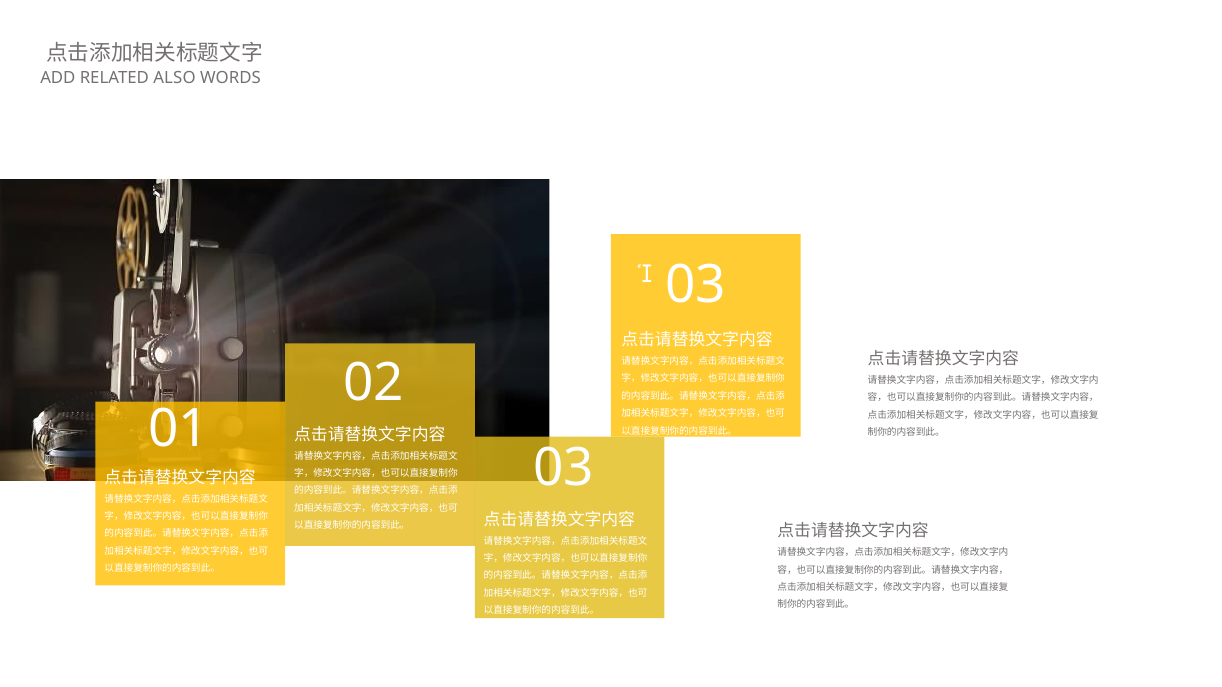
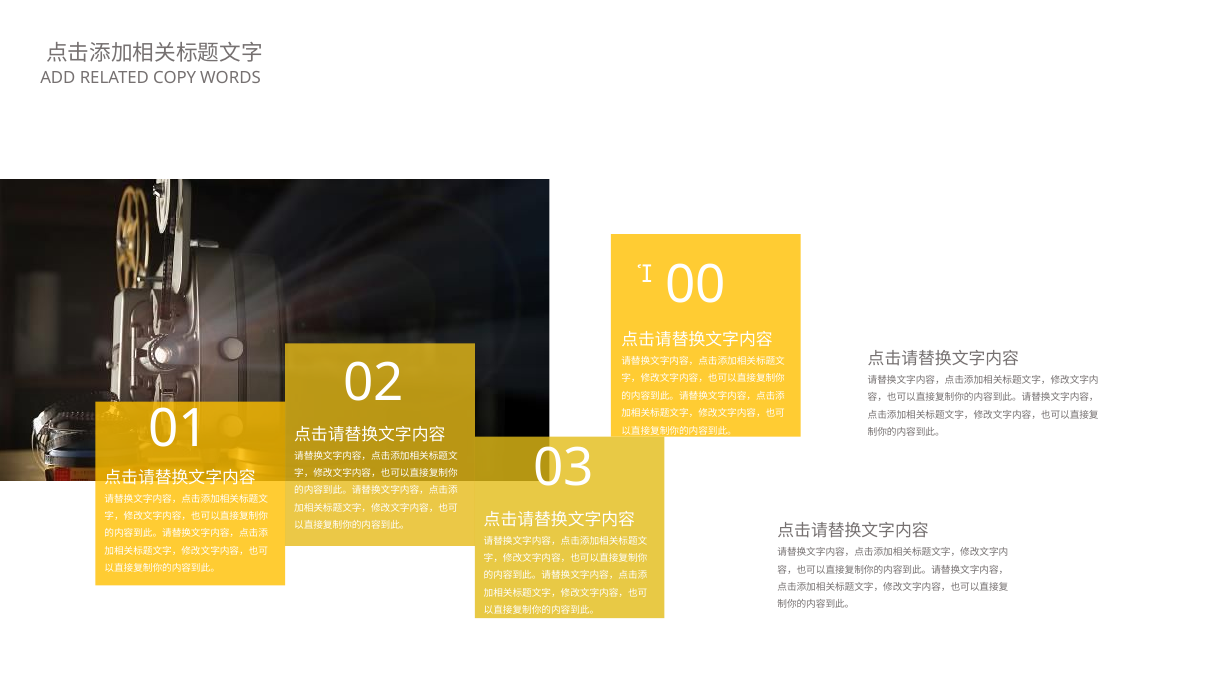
ALSO: ALSO -> COPY (175, 78)
03: 03 -> 00 (696, 286)
